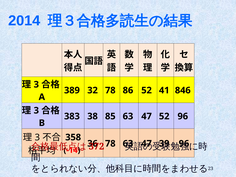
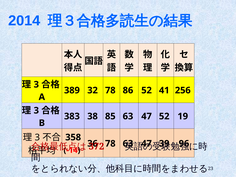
846: 846 -> 256 (183, 90)
52 96: 96 -> 19 (183, 116)
